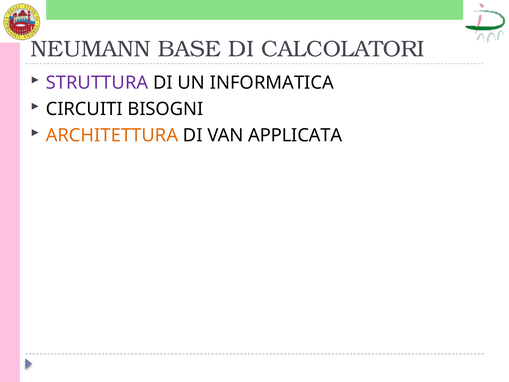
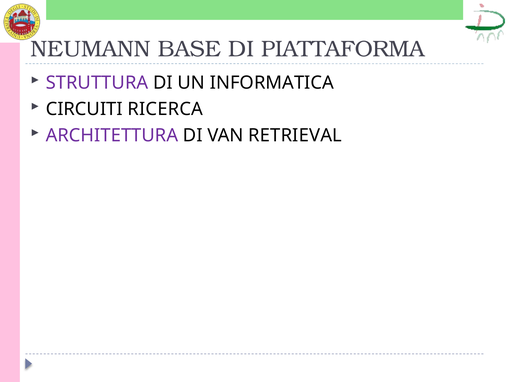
CALCOLATORI: CALCOLATORI -> PIATTAFORMA (343, 49)
BISOGNI: BISOGNI -> RICERCA (165, 109)
ARCHITETTURA colour: orange -> purple (112, 135)
APPLICATA: APPLICATA -> RETRIEVAL (295, 135)
